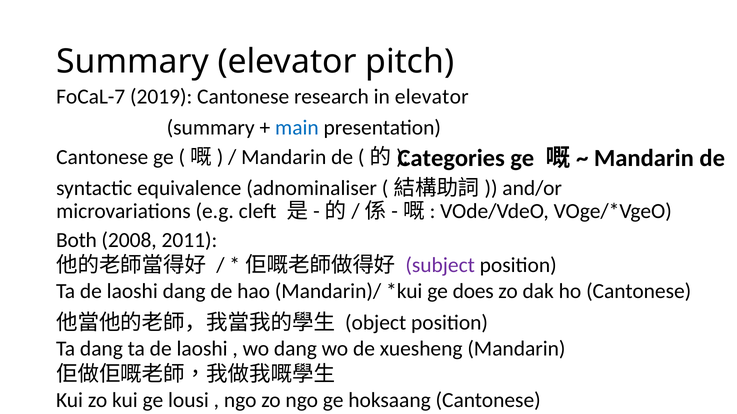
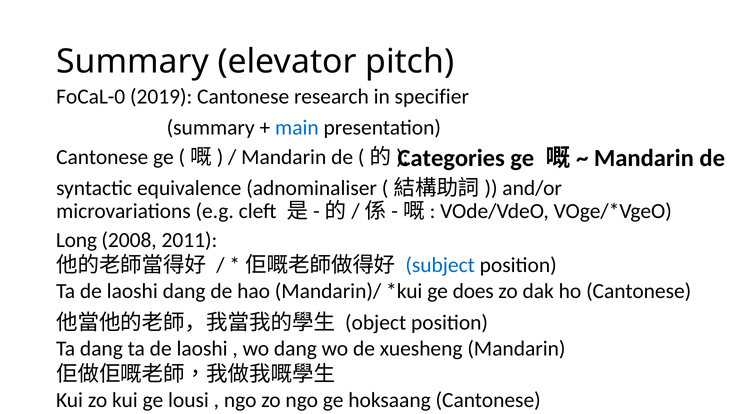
FoCaL-7: FoCaL-7 -> FoCaL-0 (91, 97)
in elevator: elevator -> specifier (432, 97)
Both: Both -> Long (76, 240)
subject colour: purple -> blue (440, 266)
